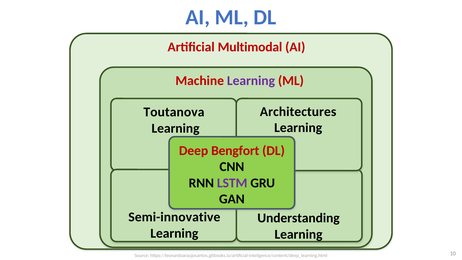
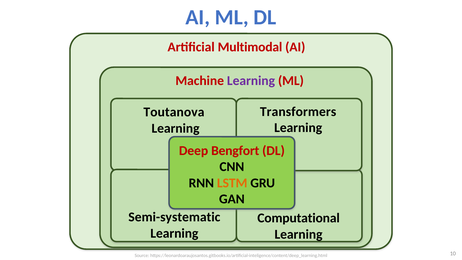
Architectures: Architectures -> Transformers (298, 112)
LSTM colour: purple -> orange (232, 183)
Semi-innovative: Semi-innovative -> Semi-systematic (174, 217)
Understanding: Understanding -> Computational (299, 218)
